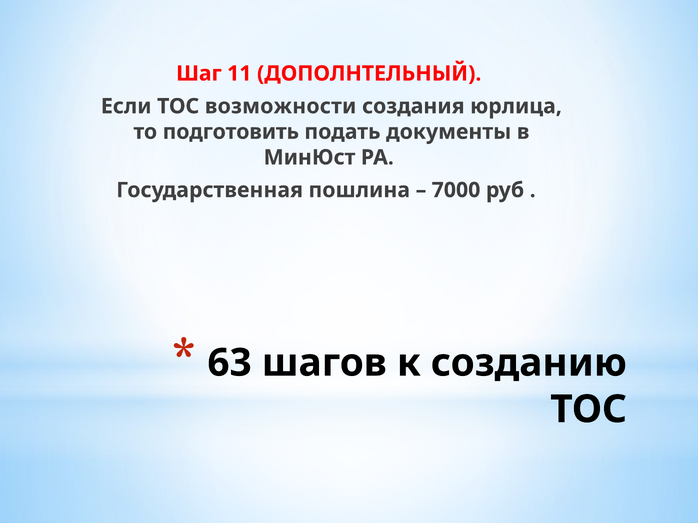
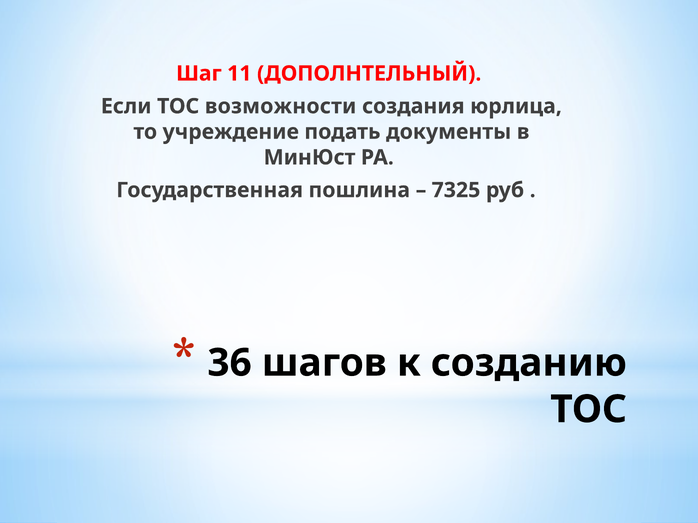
подготовить: подготовить -> учреждение (231, 132)
7000: 7000 -> 7325 (456, 190)
63: 63 -> 36 (230, 363)
